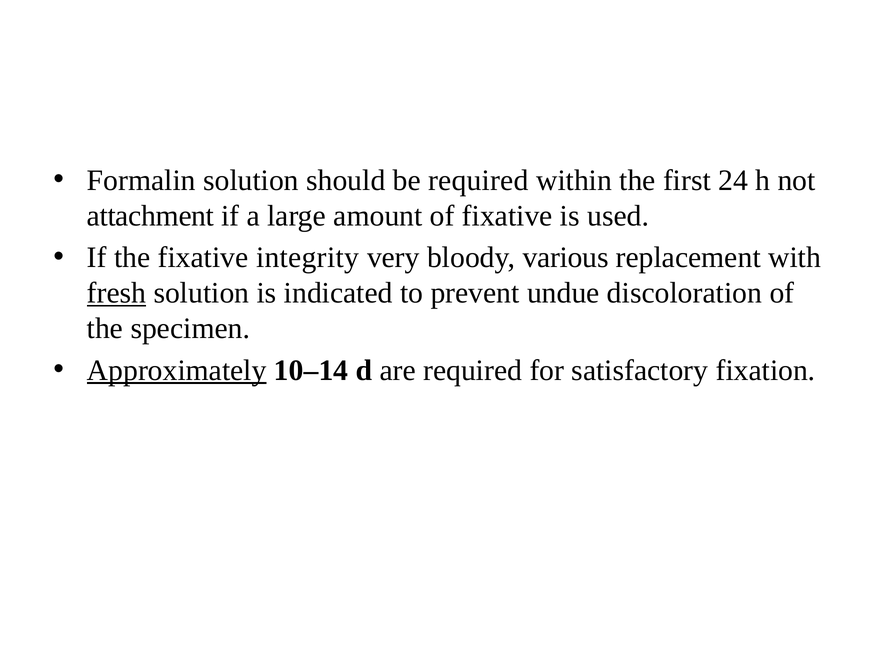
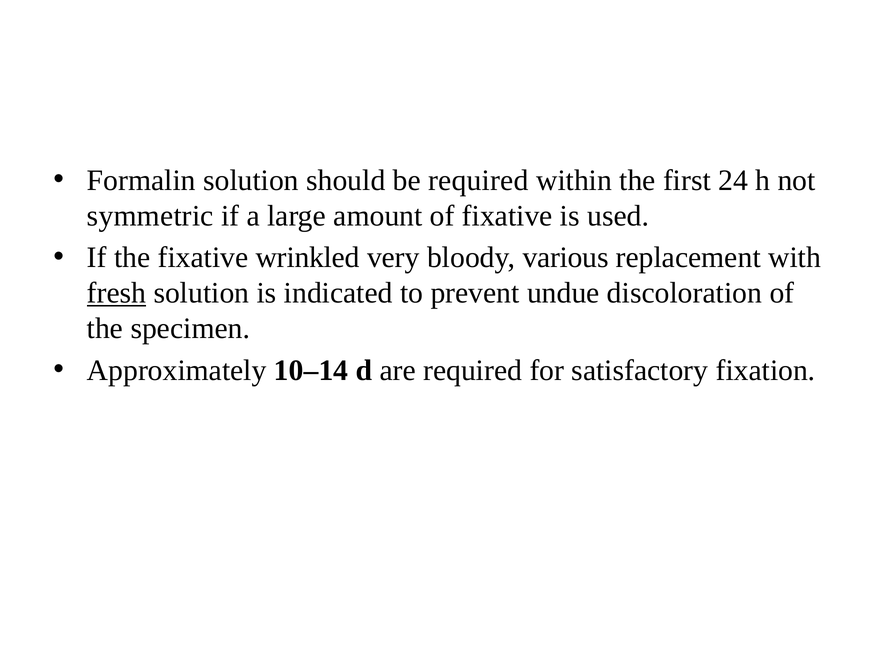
attachment: attachment -> symmetric (150, 216)
integrity: integrity -> wrinkled (308, 257)
Approximately underline: present -> none (177, 370)
